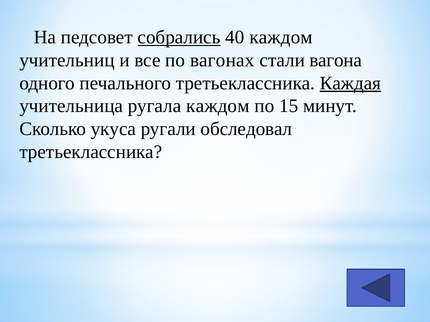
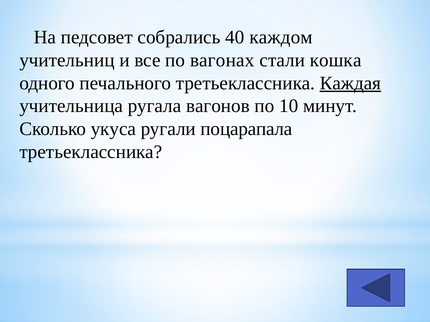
собрались underline: present -> none (179, 37)
вагона: вагона -> кошка (336, 60)
ругала каждом: каждом -> вагонов (218, 106)
15: 15 -> 10 (289, 106)
обследовал: обследовал -> поцарапала (246, 129)
